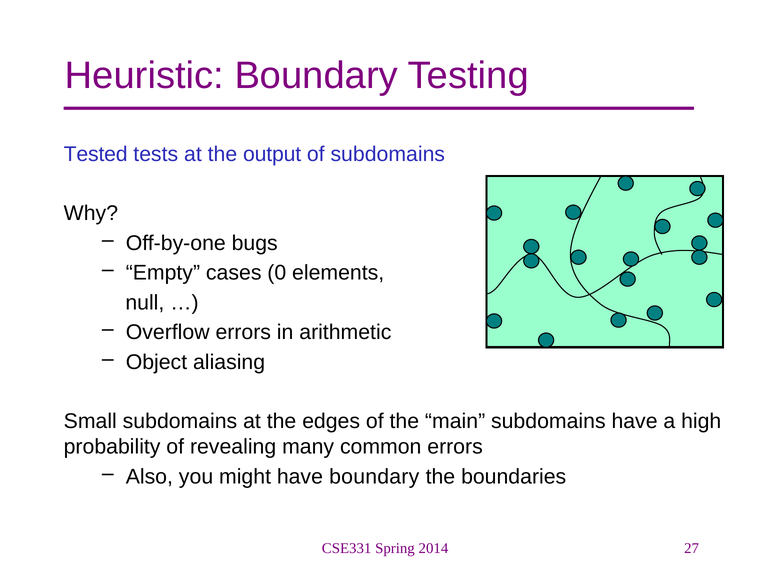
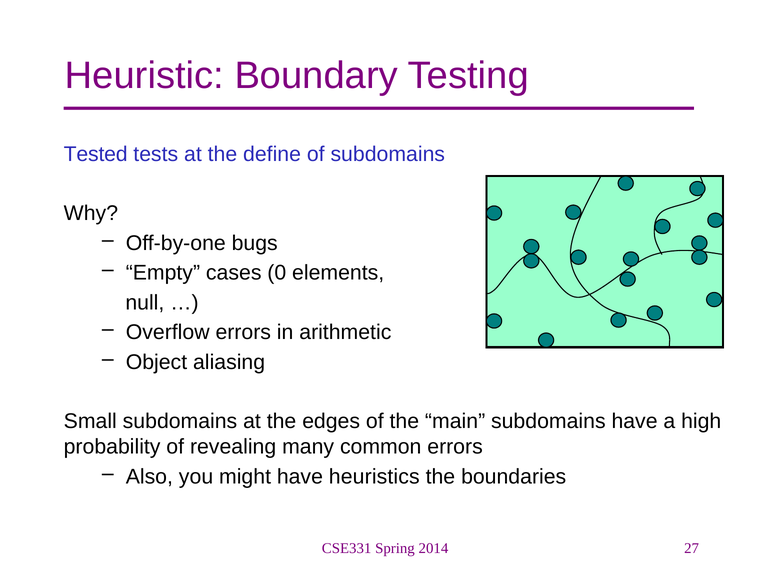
output: output -> define (272, 154)
have boundary: boundary -> heuristics (374, 477)
